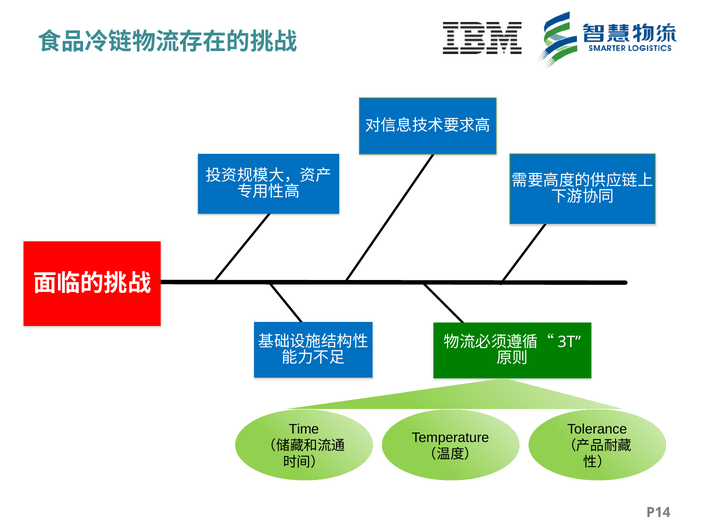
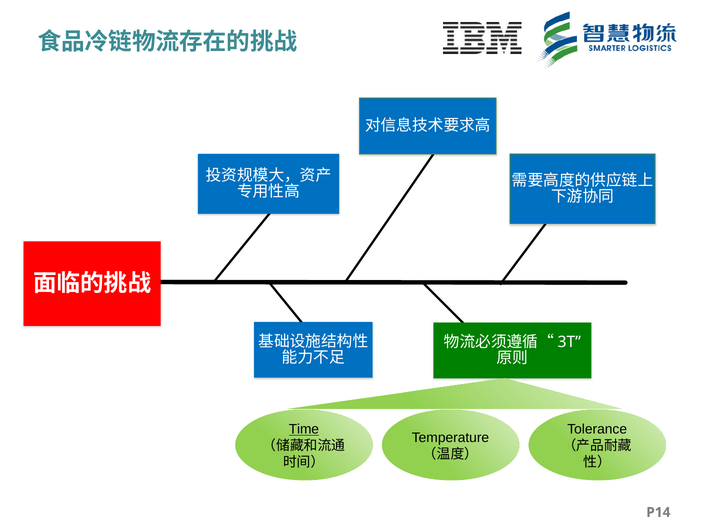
Time underline: none -> present (304, 429)
